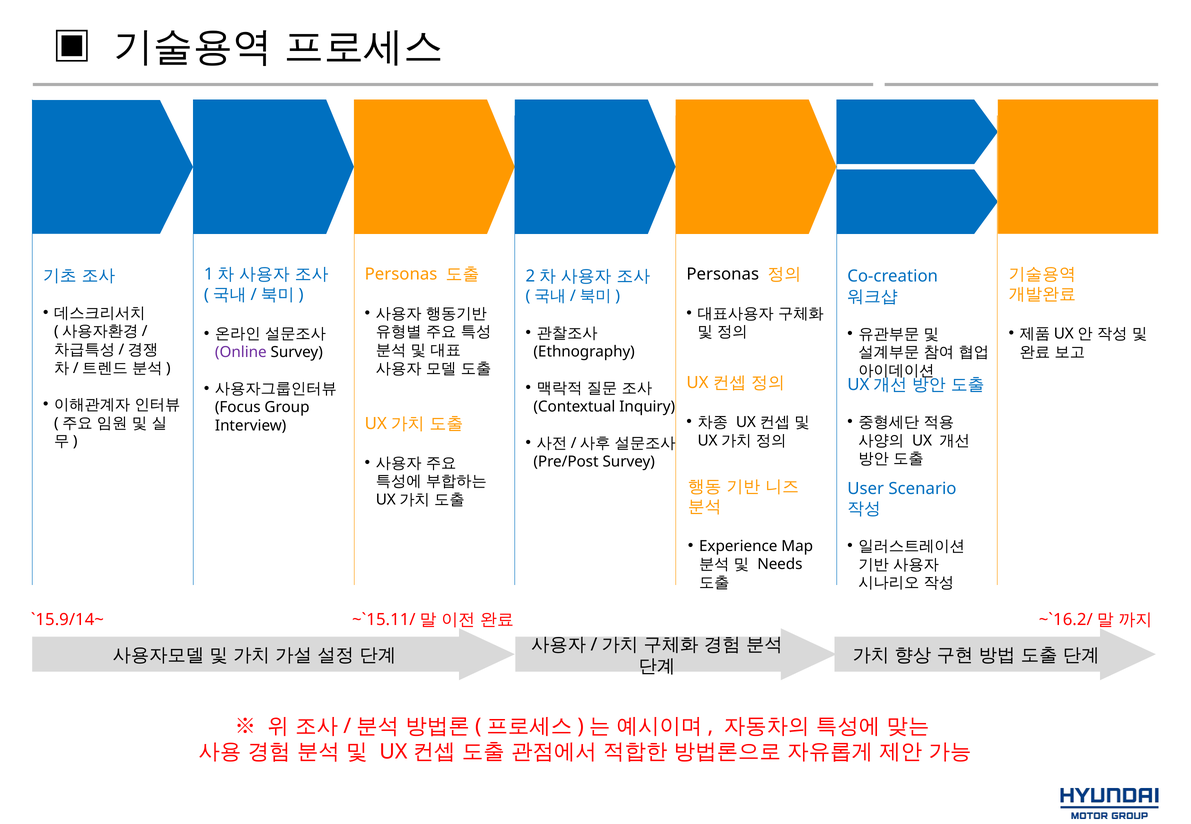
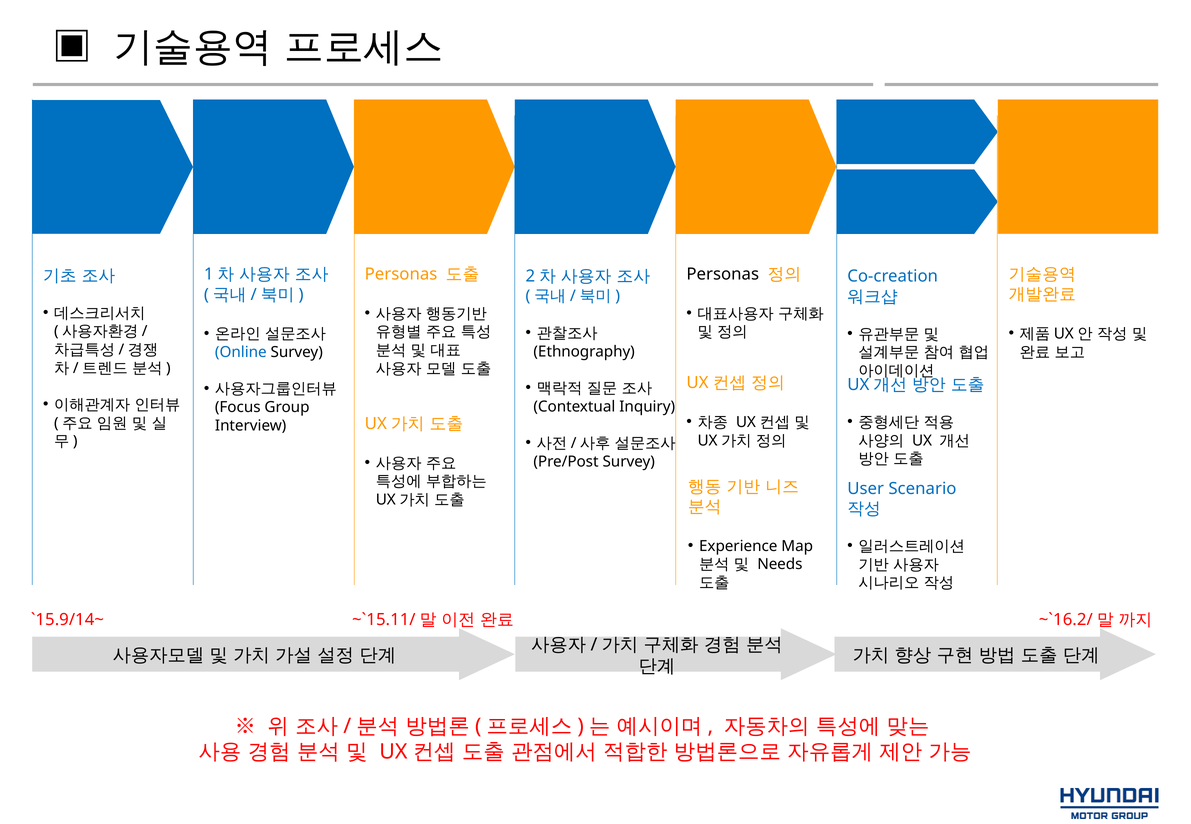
Online colour: purple -> blue (241, 352)
